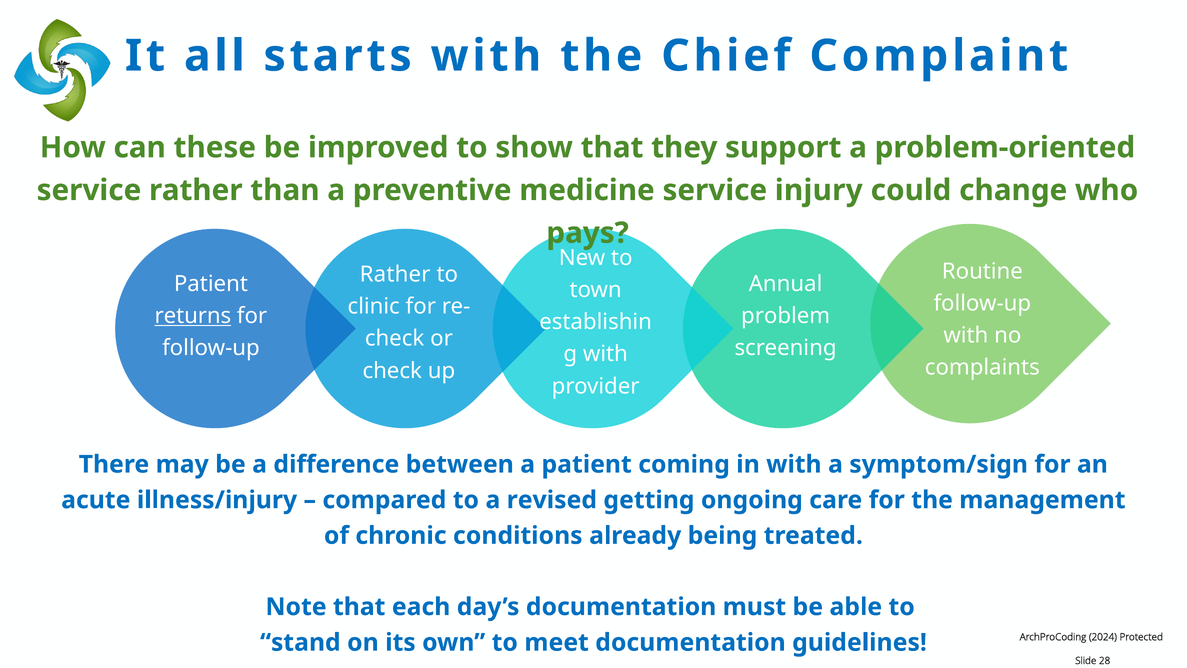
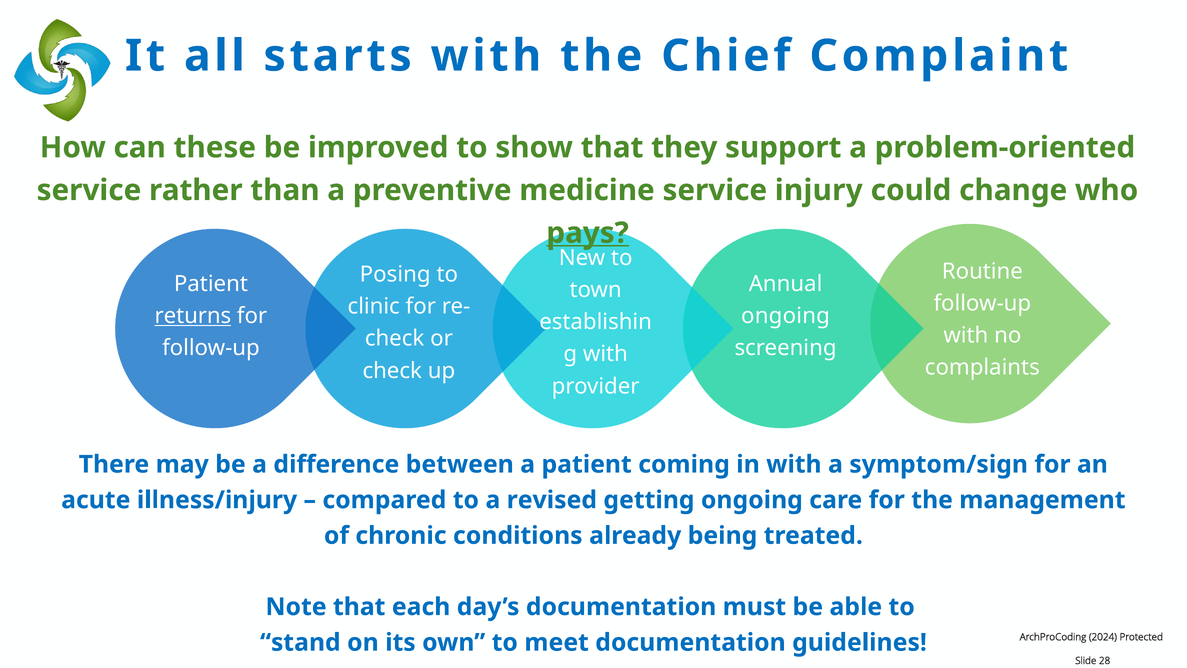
pays underline: none -> present (588, 233)
Rather: Rather -> Posing (395, 274)
problem: problem -> ongoing (785, 316)
